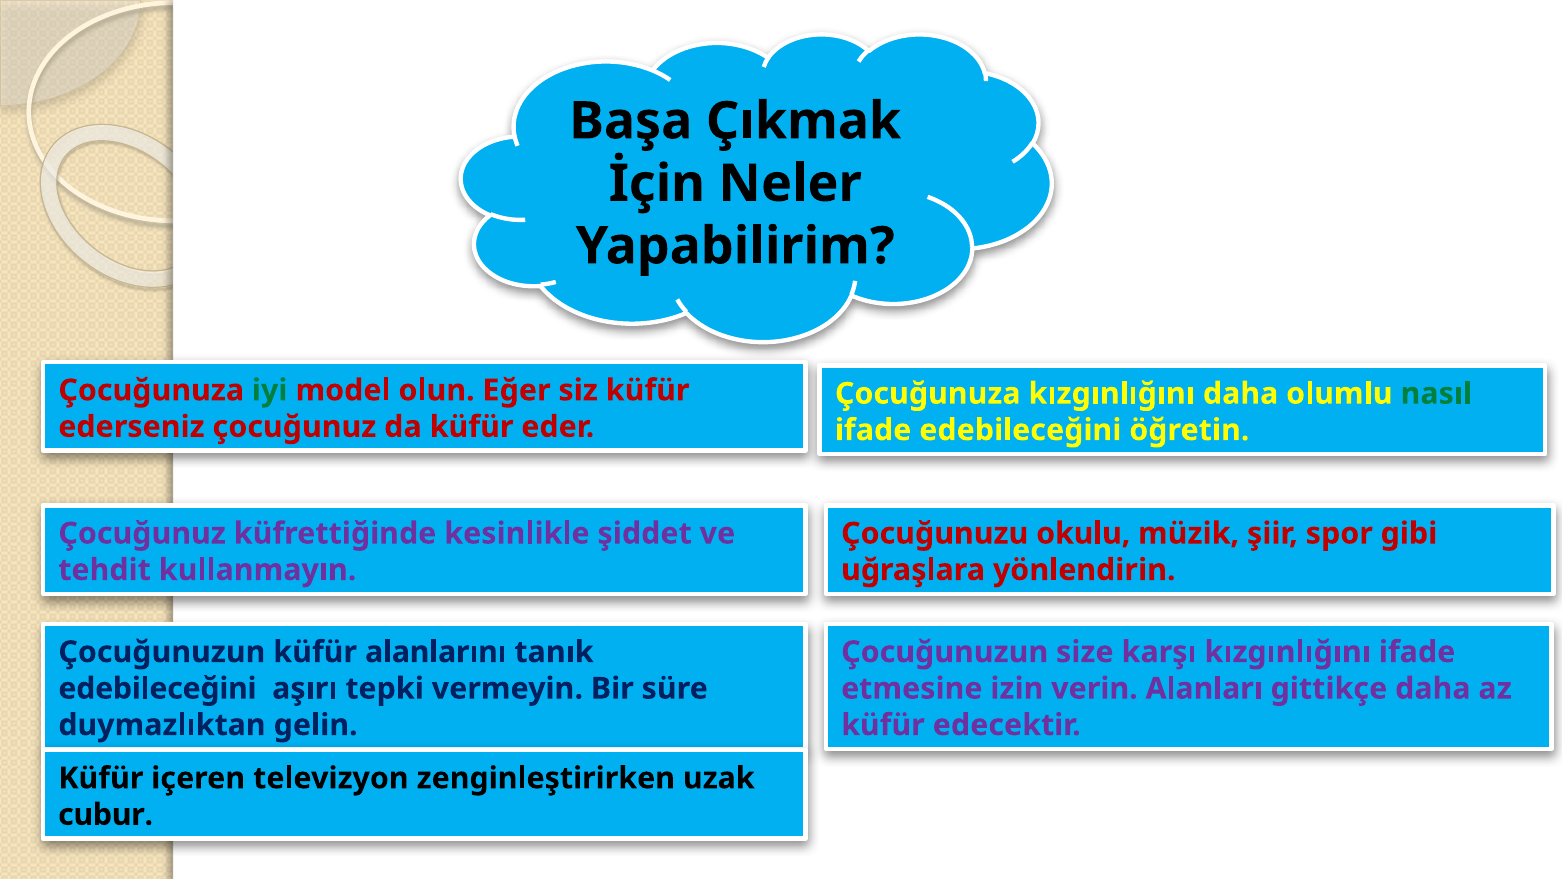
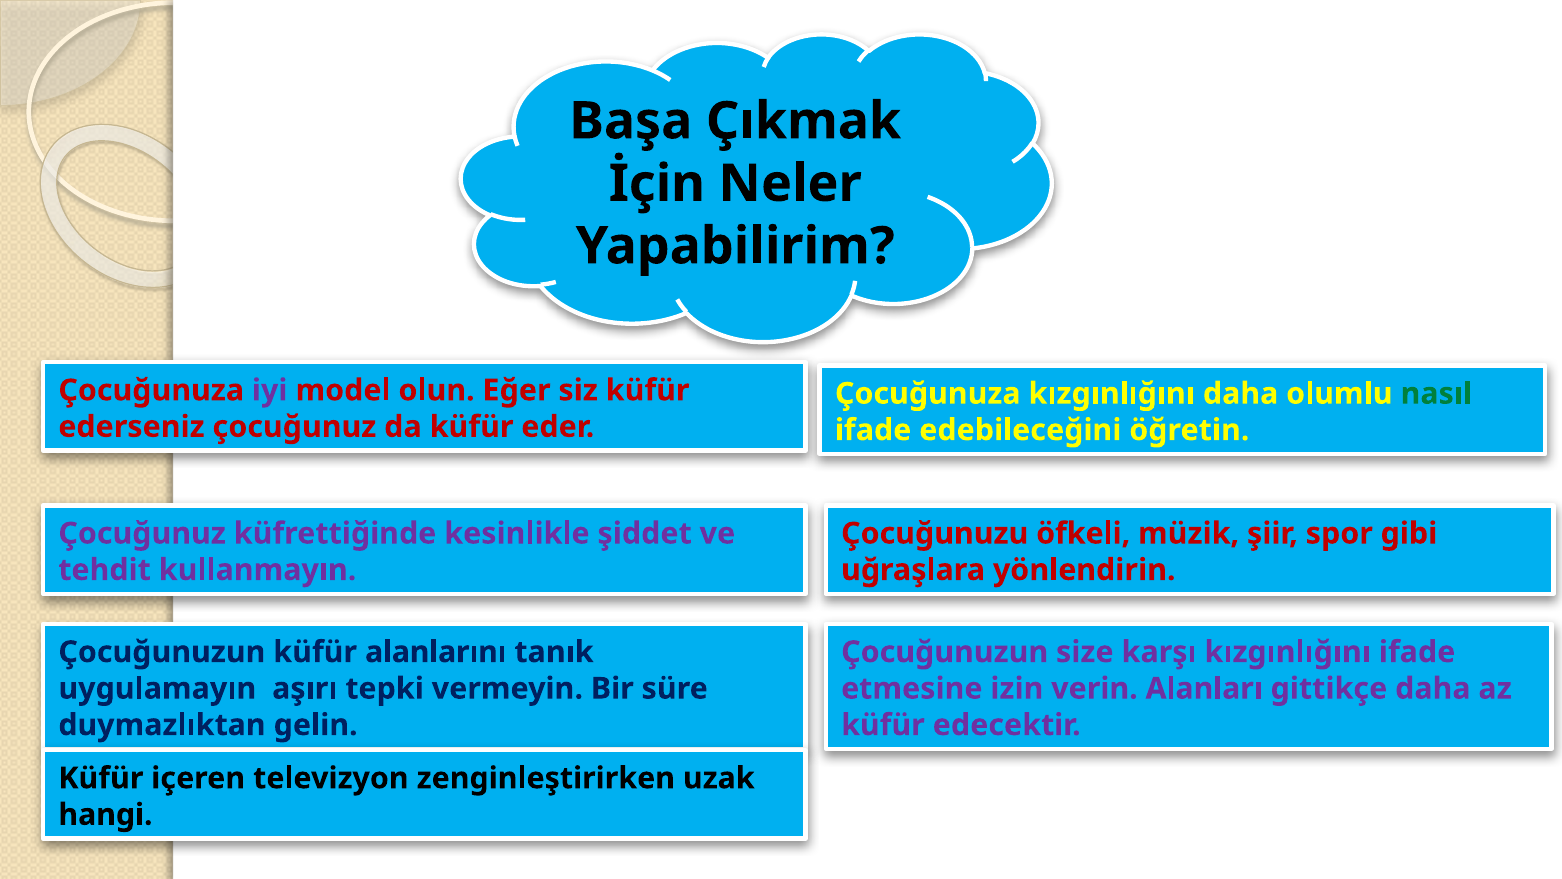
iyi colour: green -> purple (270, 390)
okulu: okulu -> öfkeli (1083, 533)
edebileceğini: edebileceğini -> uygulamayın (157, 688)
cubur: cubur -> hangi (105, 814)
